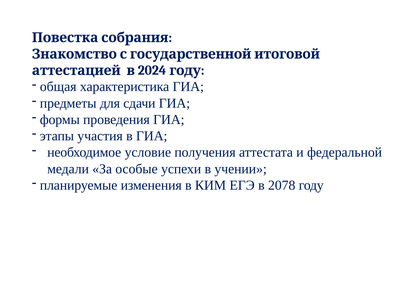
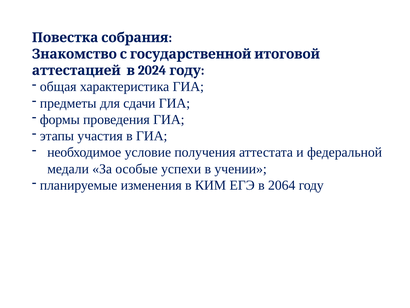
2078: 2078 -> 2064 (282, 185)
